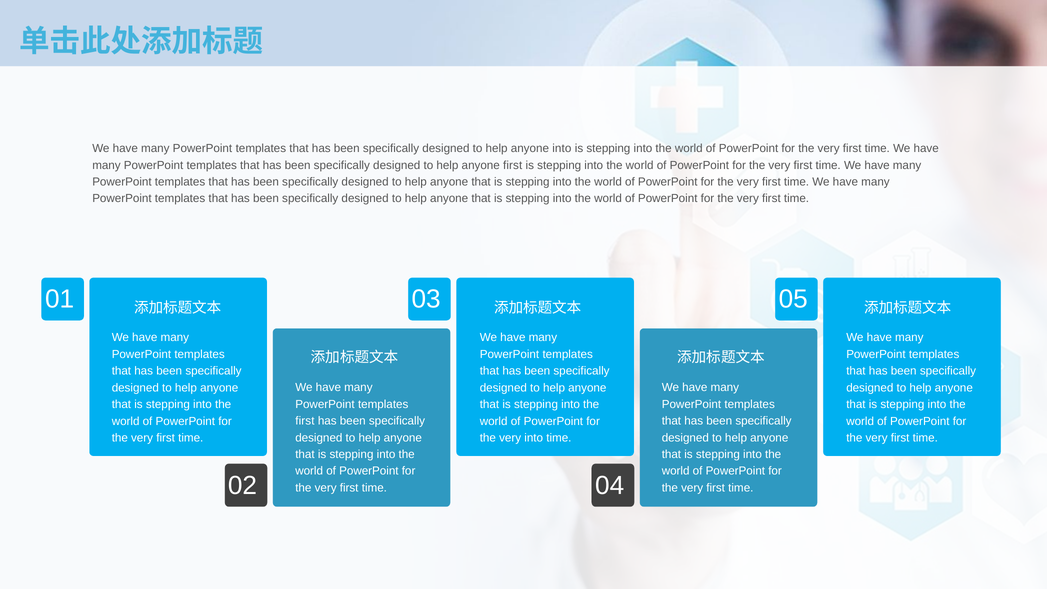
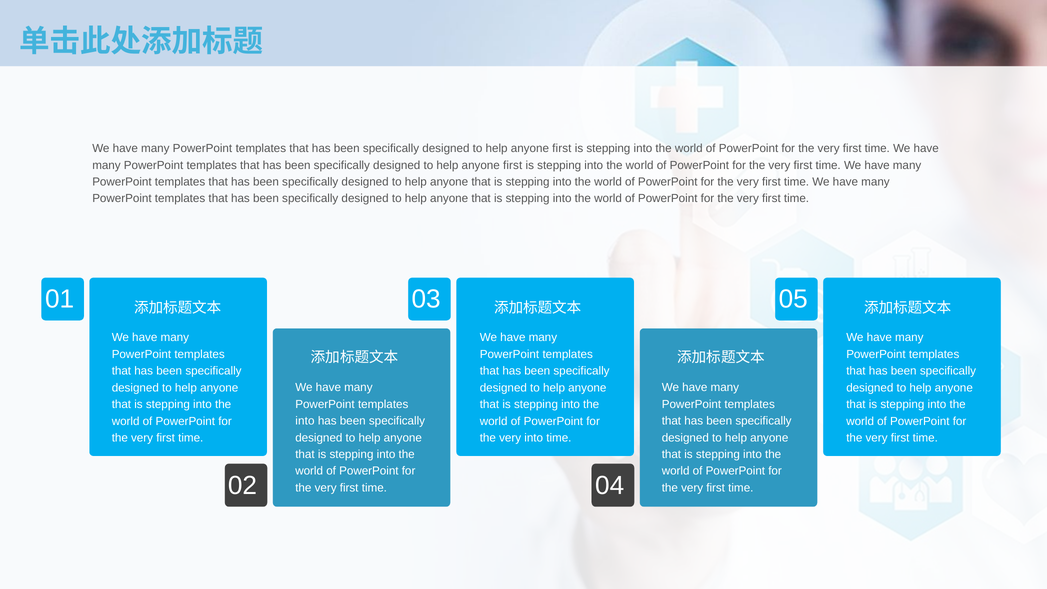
into: into -> first (562, 148)
first: first -> into (305, 421)
